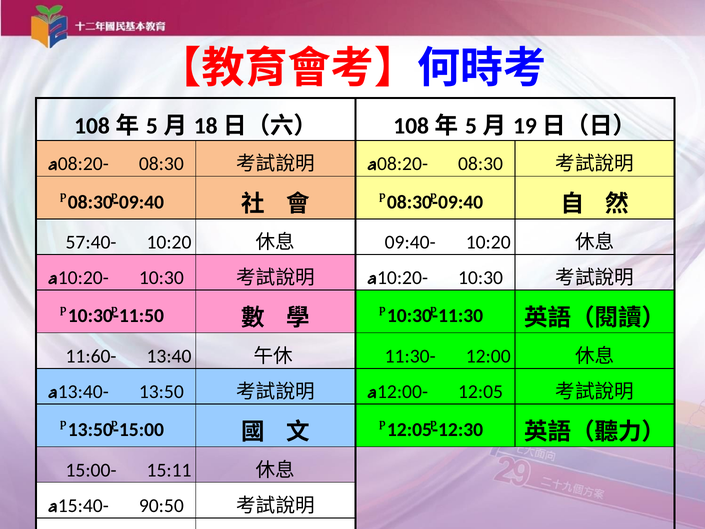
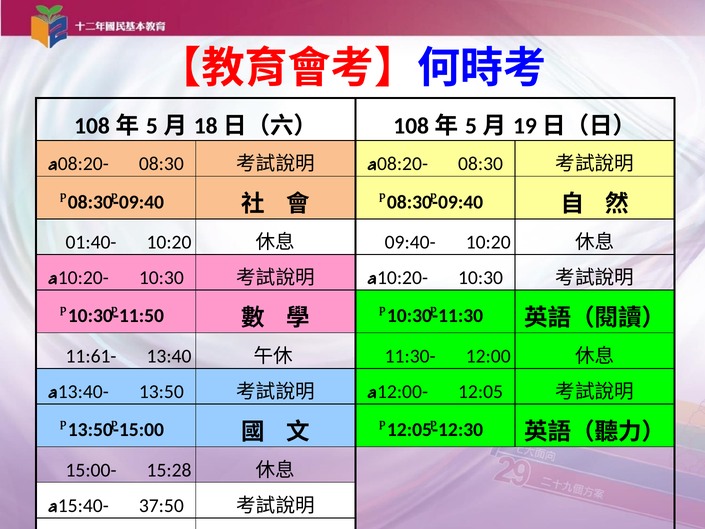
57:40-: 57:40- -> 01:40- (91, 242)
11:60-: 11:60- -> 11:61- (91, 356)
15:11: 15:11 -> 15:28 (169, 470)
90:50: 90:50 -> 37:50 (161, 506)
